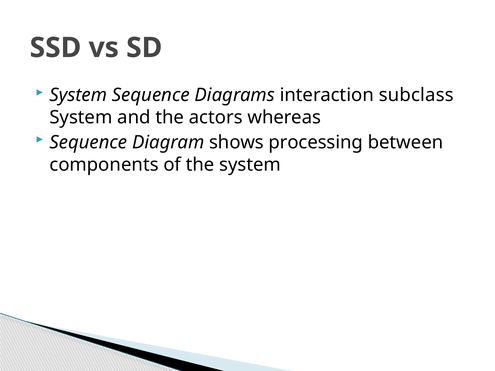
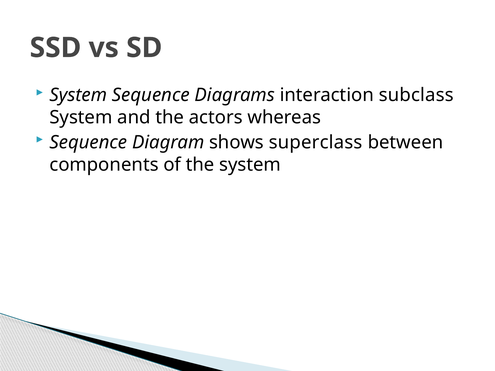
processing: processing -> superclass (316, 142)
